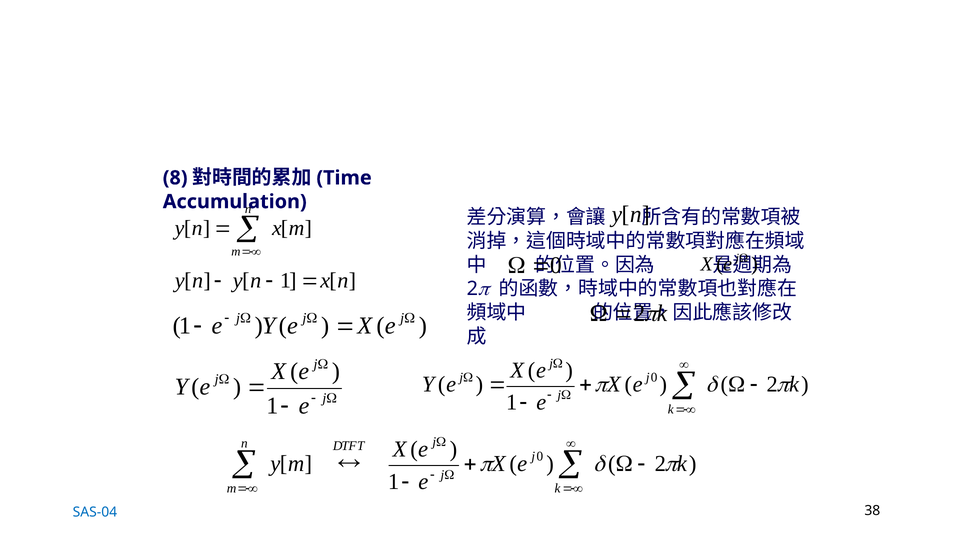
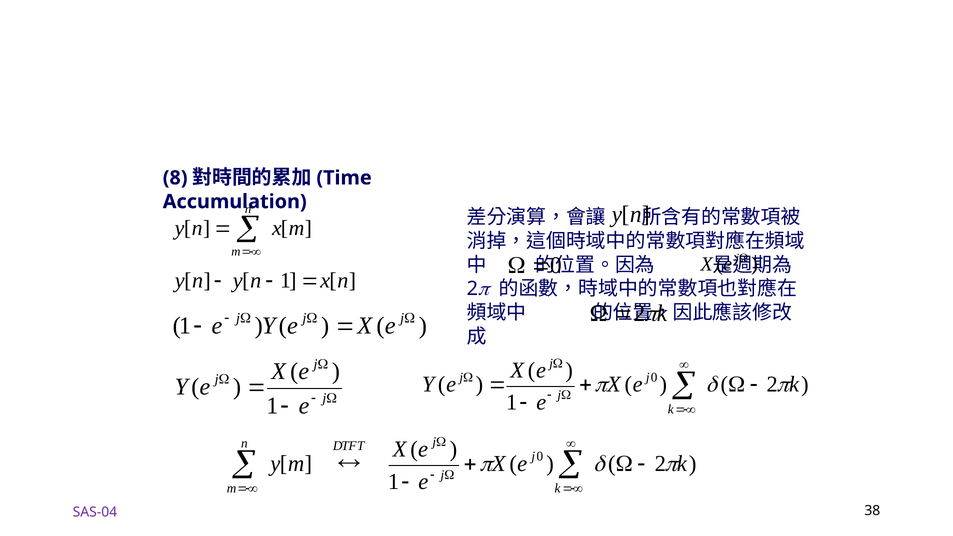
SAS-04 colour: blue -> purple (95, 512)
